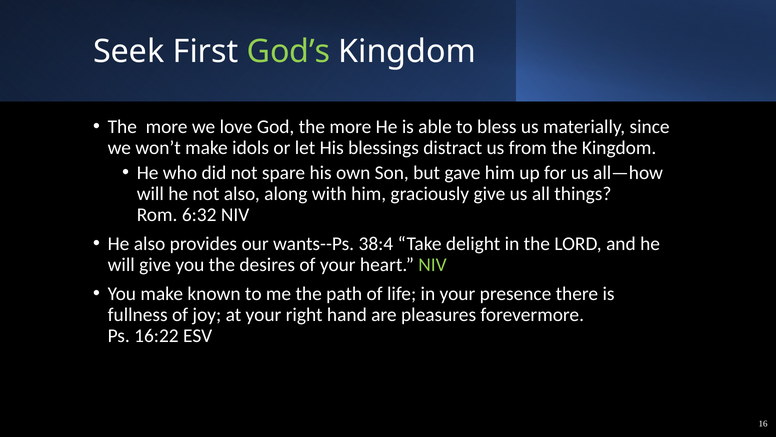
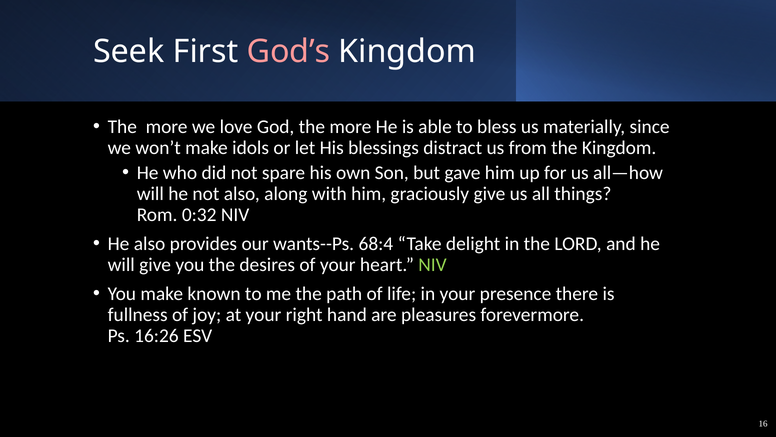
God’s colour: light green -> pink (288, 51)
6:32: 6:32 -> 0:32 (199, 214)
38:4: 38:4 -> 68:4 (376, 243)
16:22: 16:22 -> 16:26 (156, 335)
